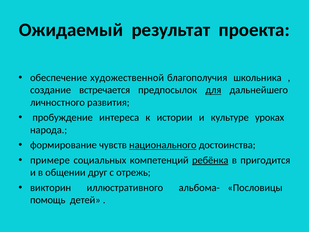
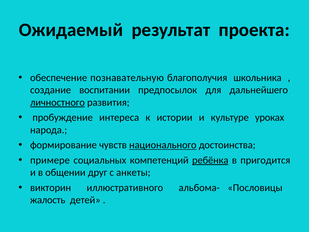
художественной: художественной -> познавательную (127, 78)
встречается: встречается -> воспитании (105, 90)
для underline: present -> none (213, 90)
личностного underline: none -> present (57, 102)
отрежь: отрежь -> анкеты (133, 172)
помощь: помощь -> жалость (48, 200)
